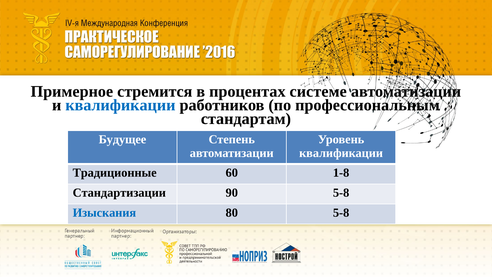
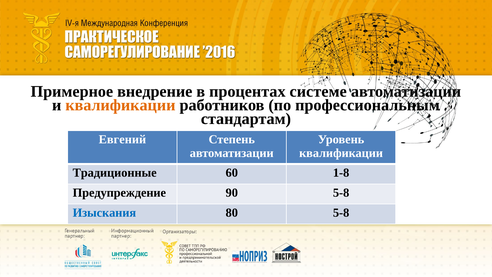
стремится: стремится -> внедрение (155, 91)
квалификации colour: blue -> orange (120, 105)
Будущее: Будущее -> Евгений (122, 139)
Стандартизации: Стандартизации -> Предупреждение (119, 193)
